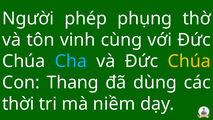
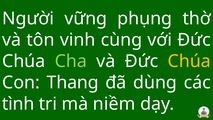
phép: phép -> vững (86, 19)
Cha colour: light blue -> light green (71, 61)
thời: thời -> tình (18, 104)
